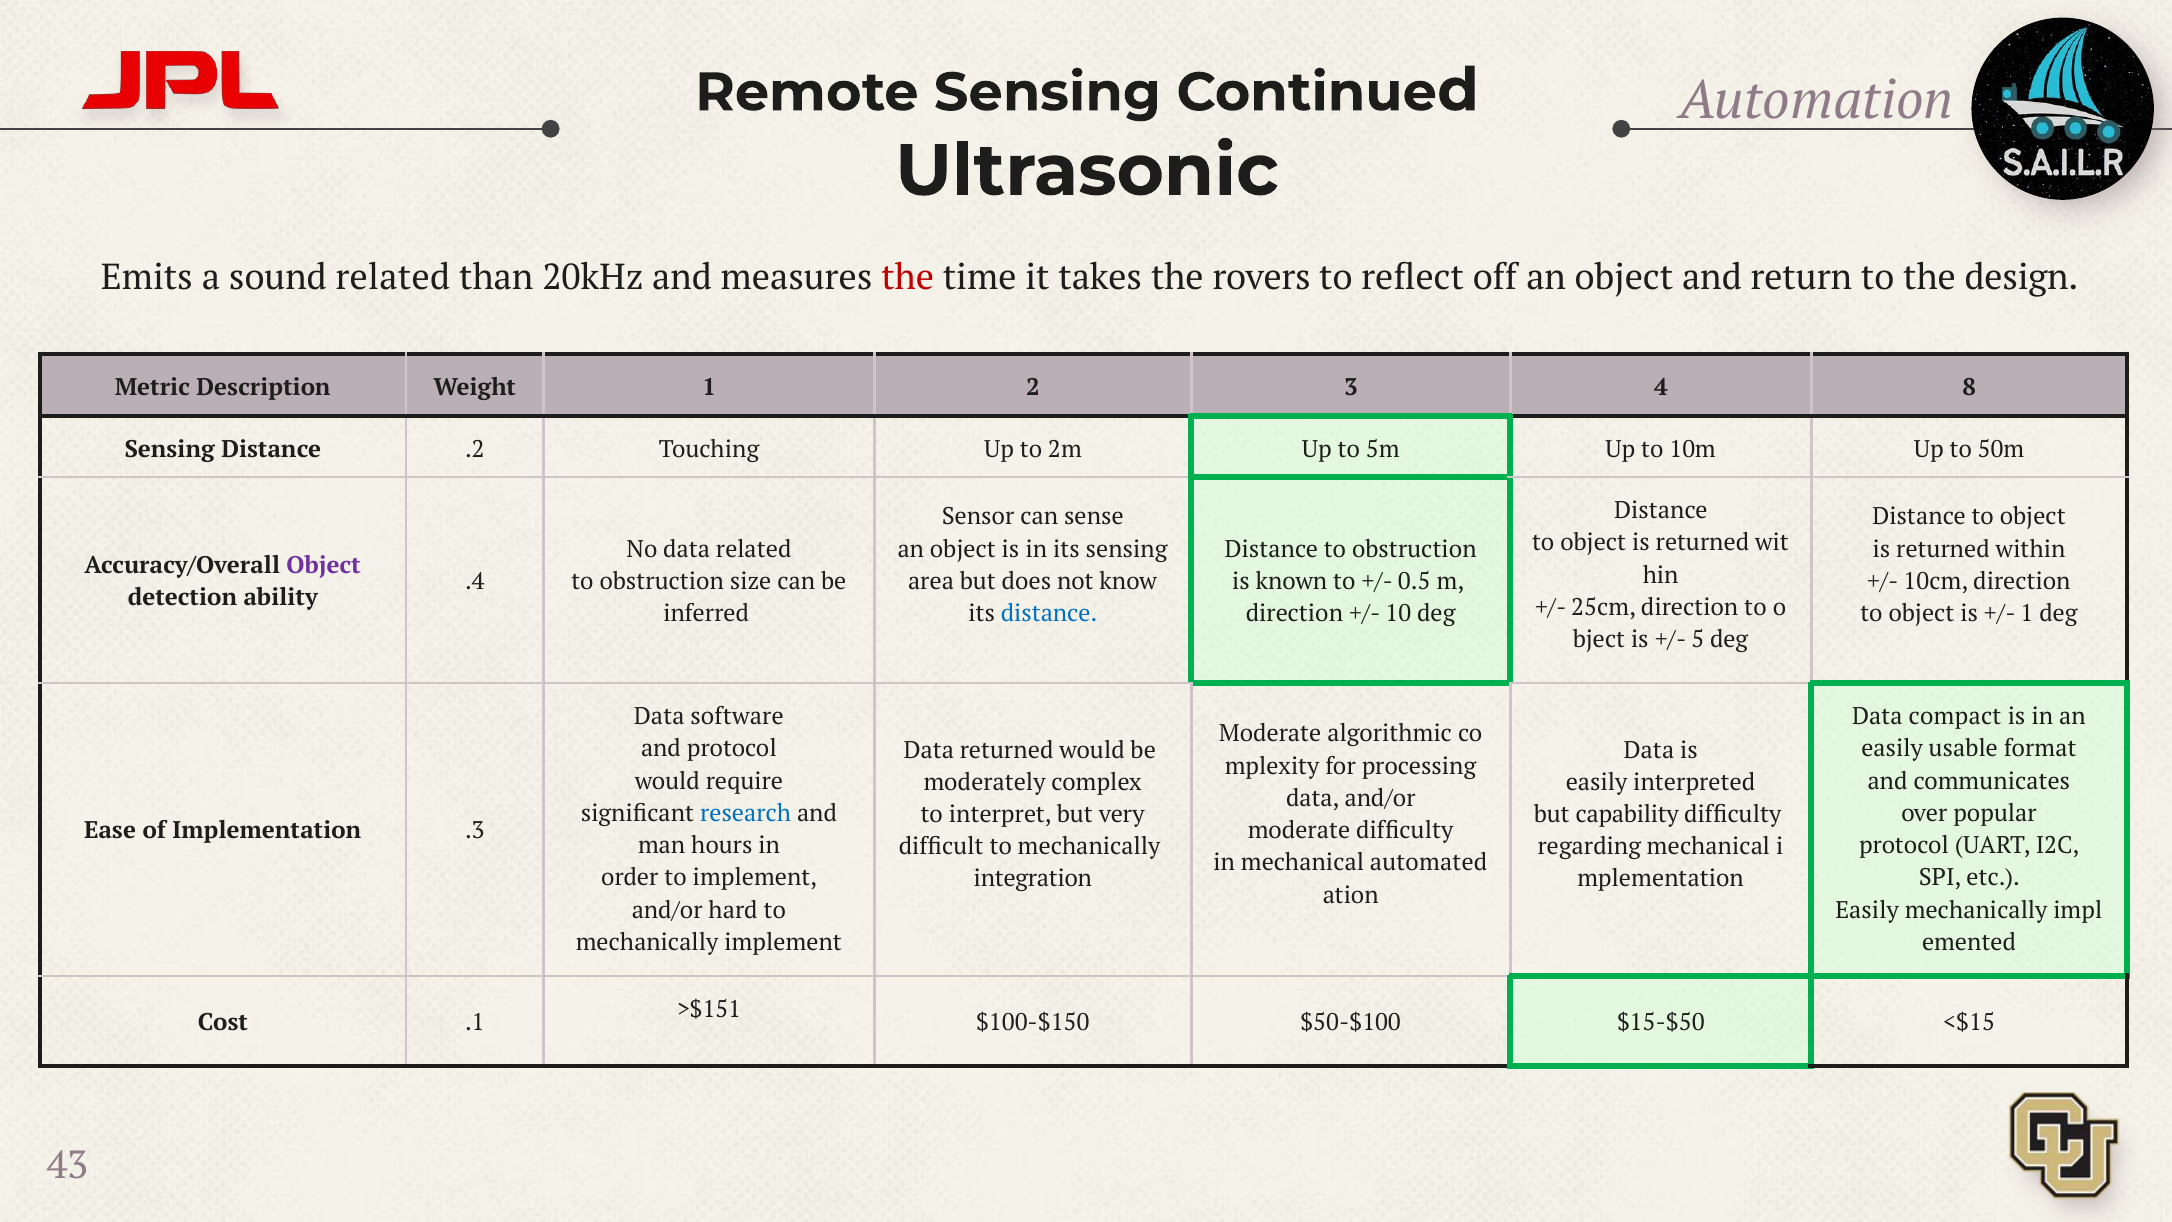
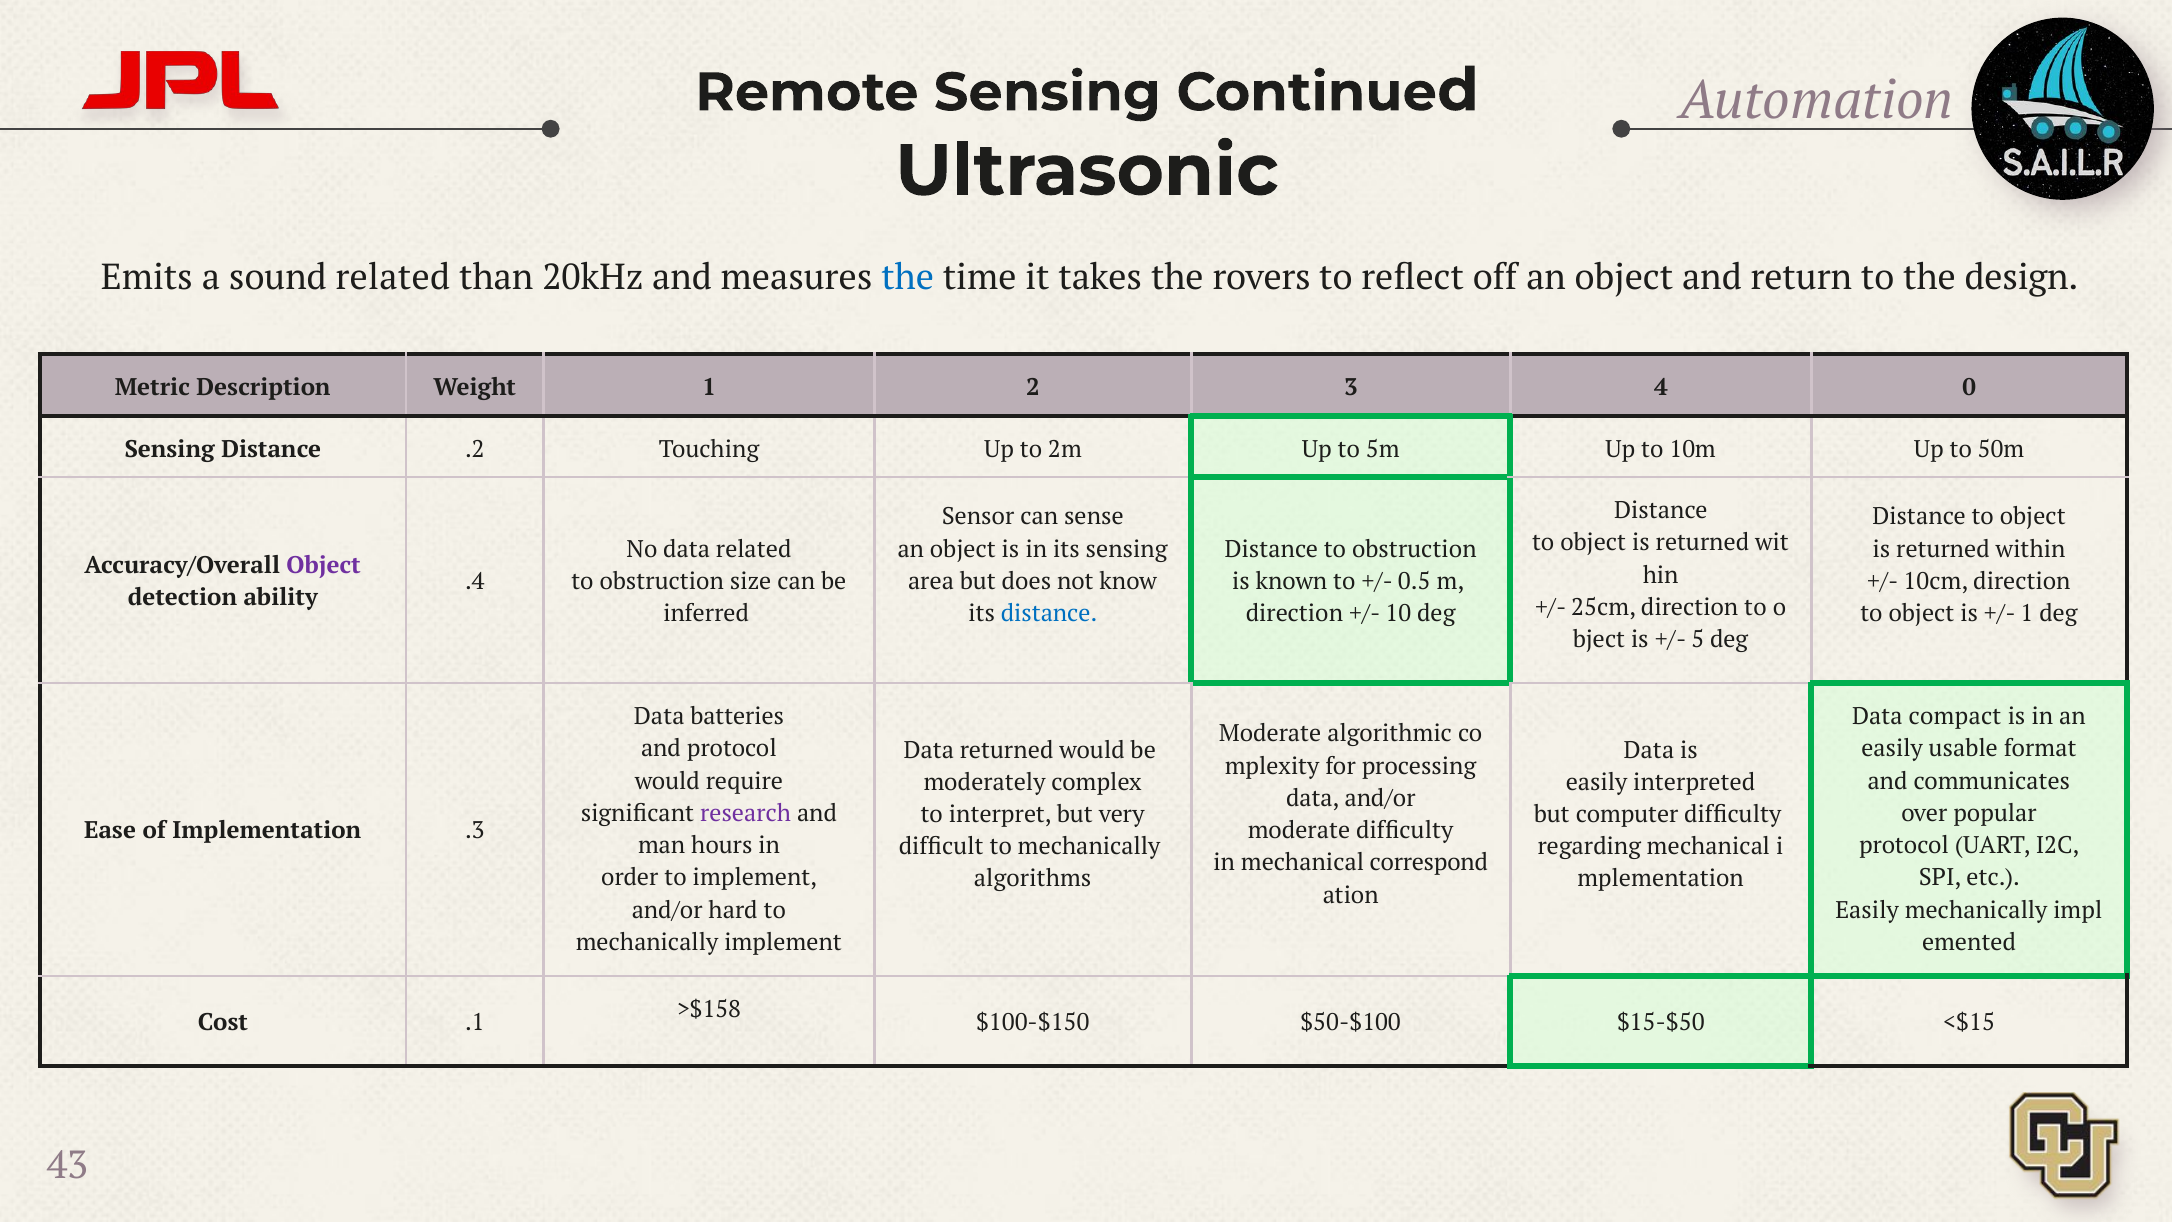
the colour: red -> blue (908, 278)
8: 8 -> 0 (1969, 388)
software: software -> batteries (737, 716)
research colour: blue -> purple (746, 813)
capability: capability -> computer (1627, 814)
automated: automated -> correspond (1429, 863)
integration: integration -> algorithms (1033, 879)
>$151: >$151 -> >$158 (709, 1009)
